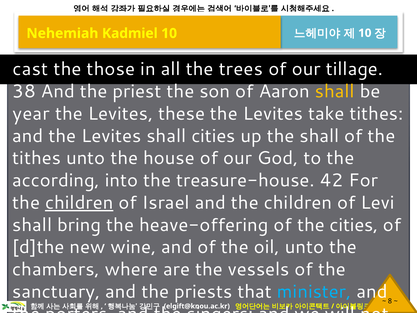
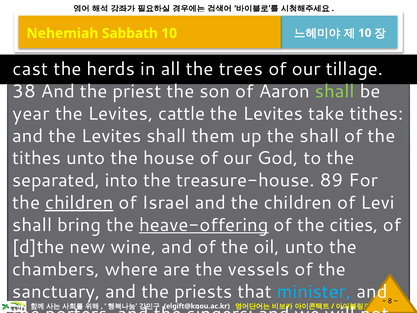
Kadmiel: Kadmiel -> Sabbath (130, 33)
those: those -> herds (111, 69)
shall colour: yellow -> light green (335, 91)
these: these -> cattle (182, 114)
shall cities: cities -> them (213, 136)
according: according -> separated (56, 180)
42: 42 -> 89 (332, 180)
heave-offering underline: none -> present (204, 225)
